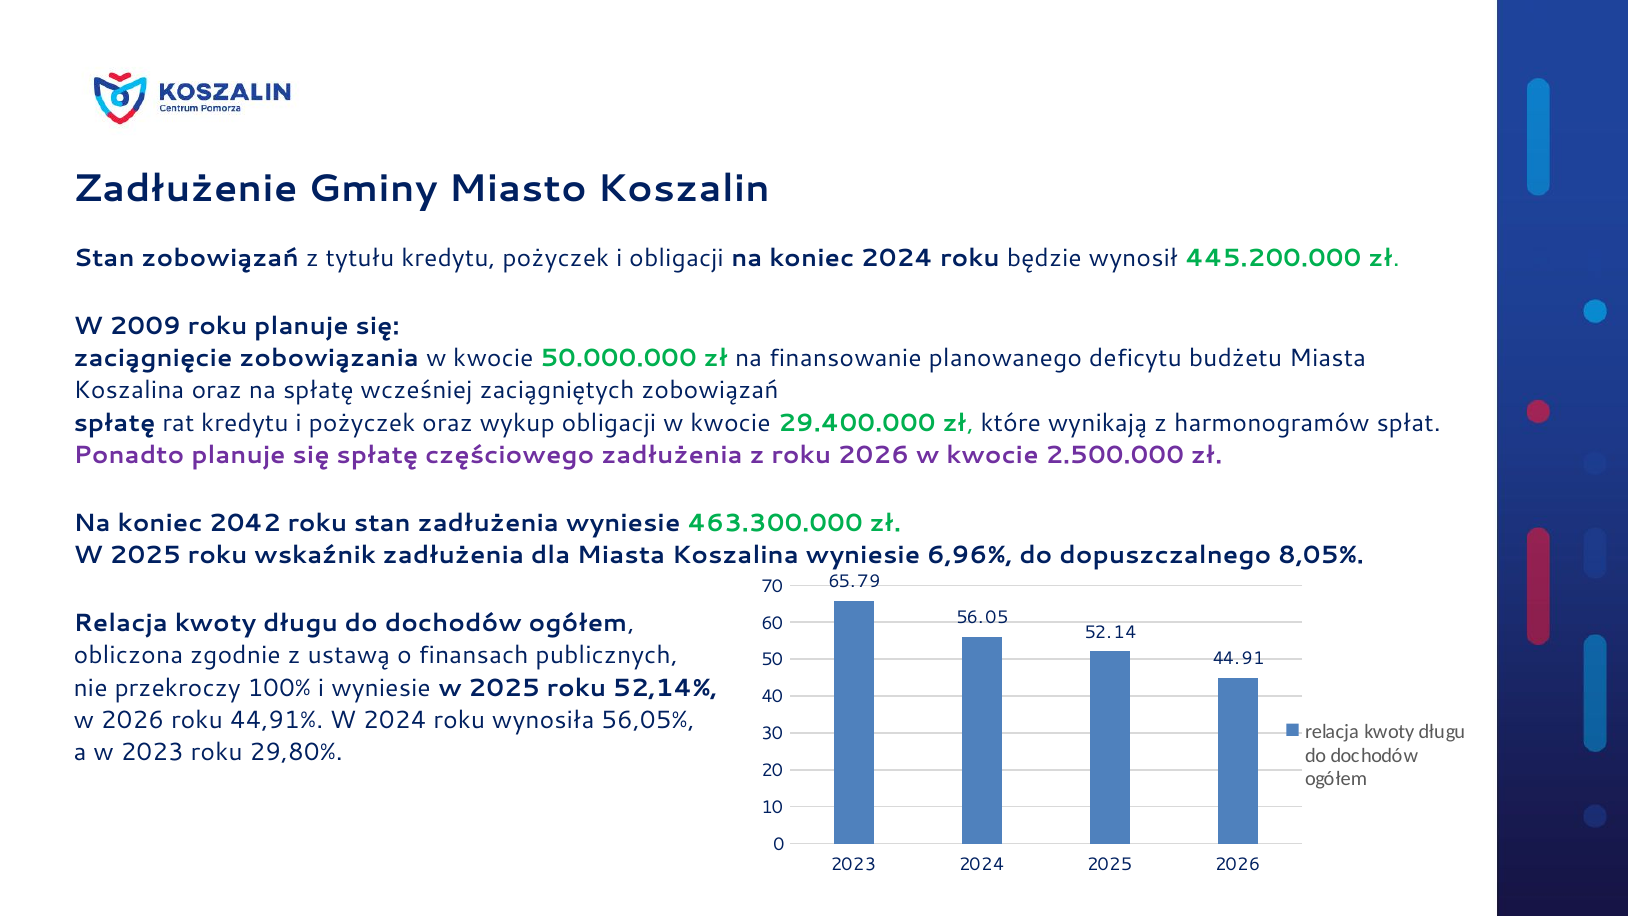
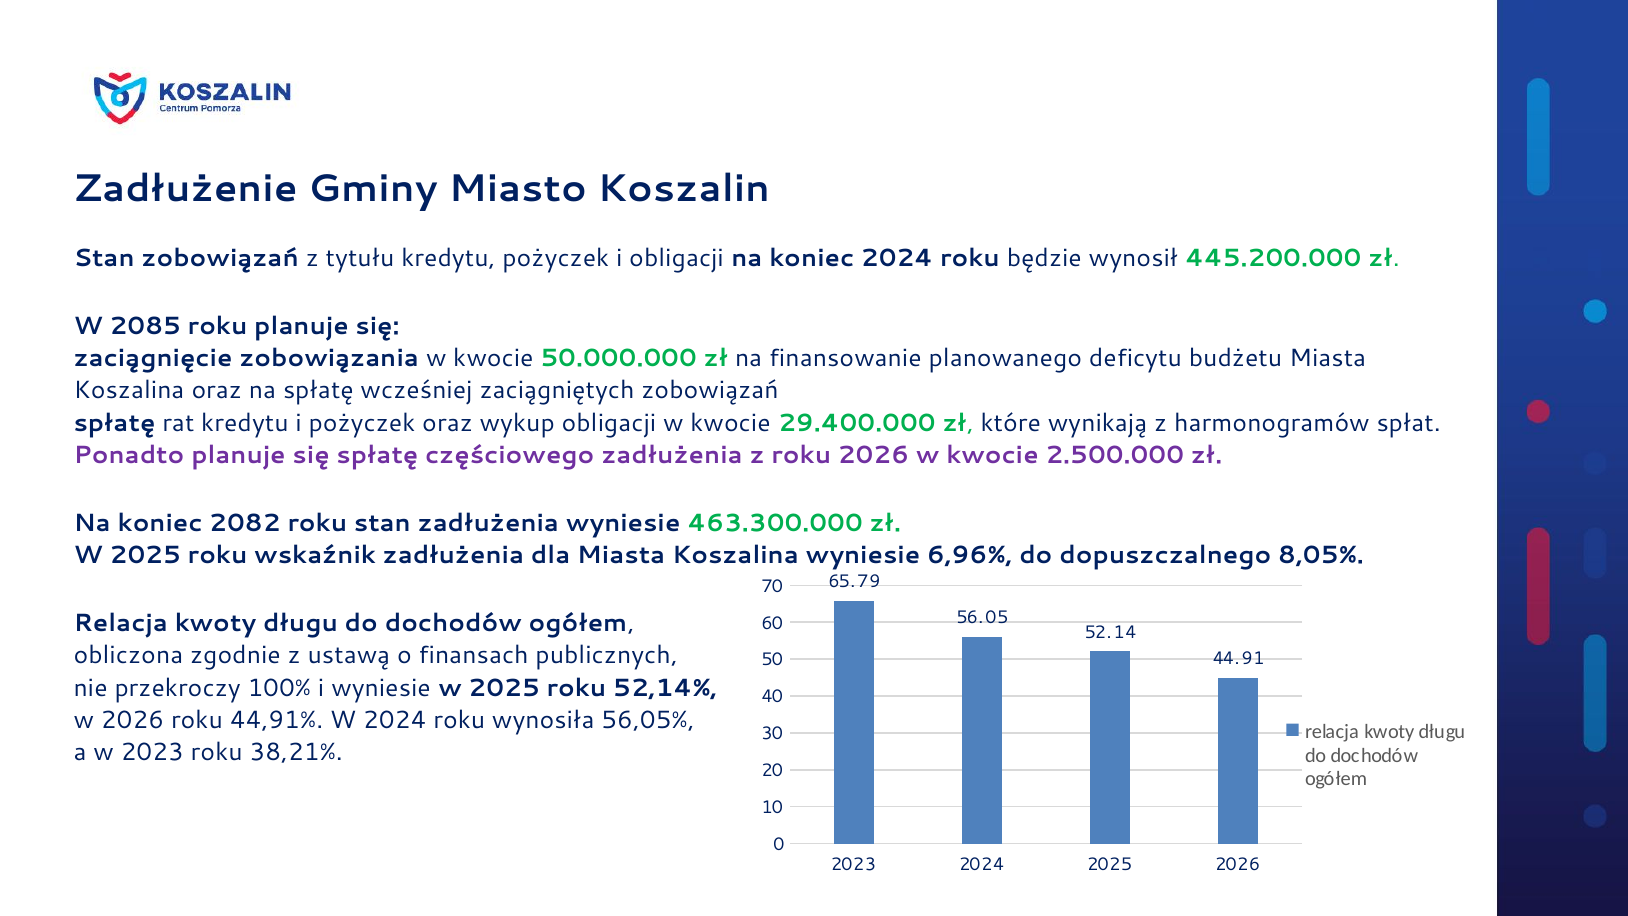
2009: 2009 -> 2085 (145, 326)
2042: 2042 -> 2082 (245, 523)
29,80%: 29,80% -> 38,21% (296, 752)
